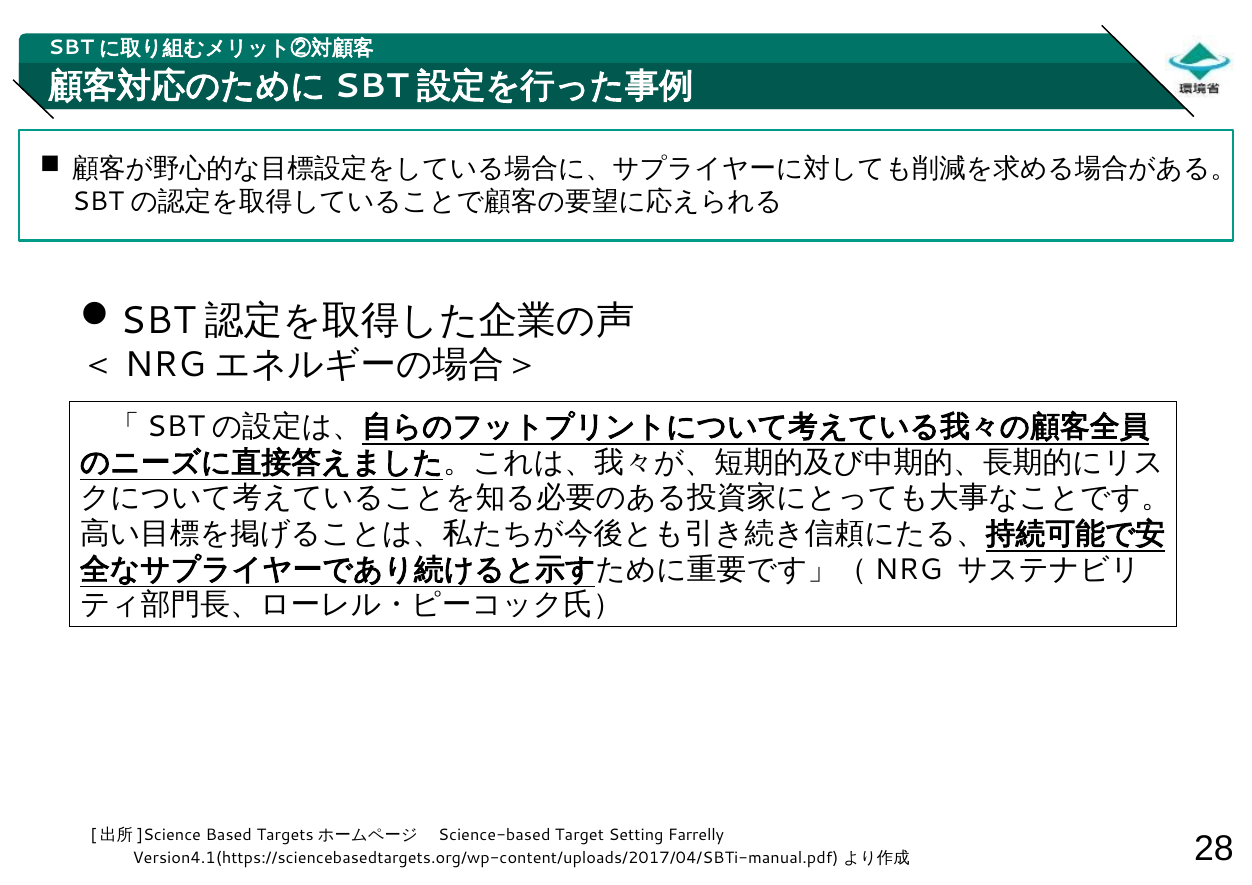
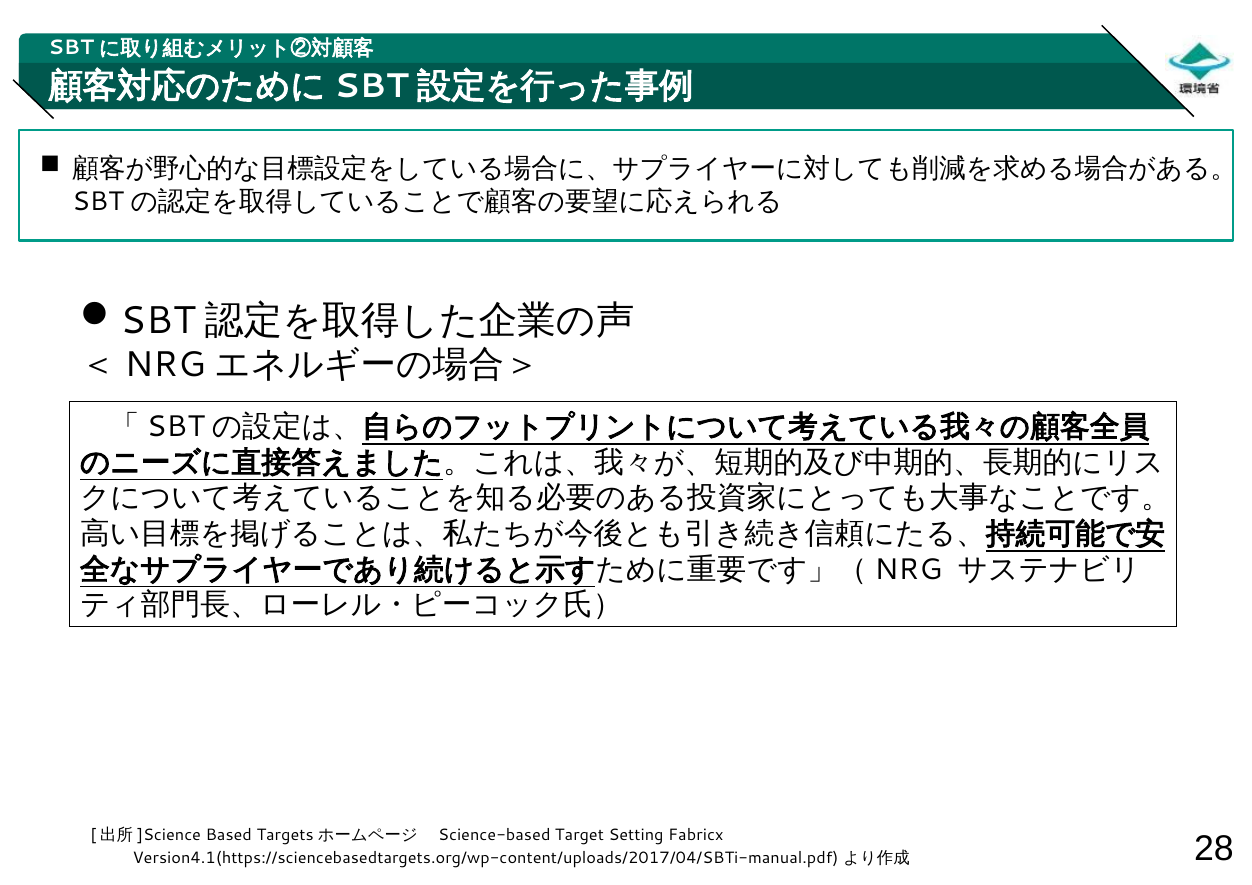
Farrelly: Farrelly -> Fabricx (696, 835)
